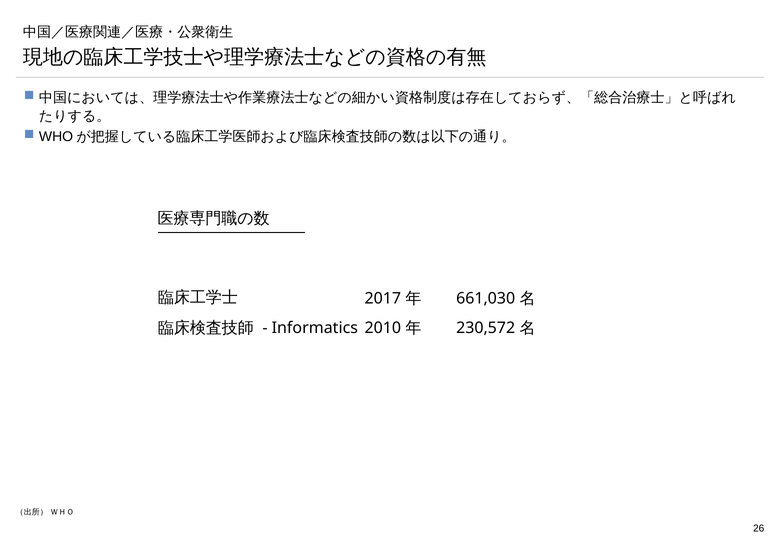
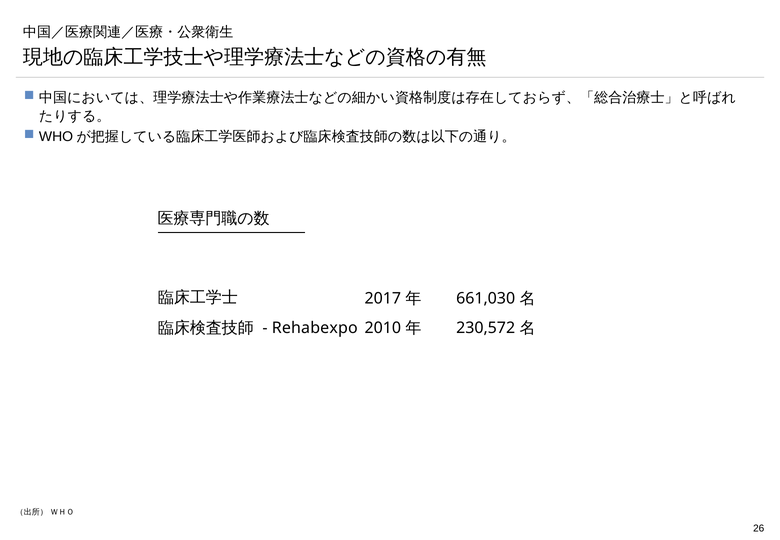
Informatics: Informatics -> Rehabexpo (315, 328)
